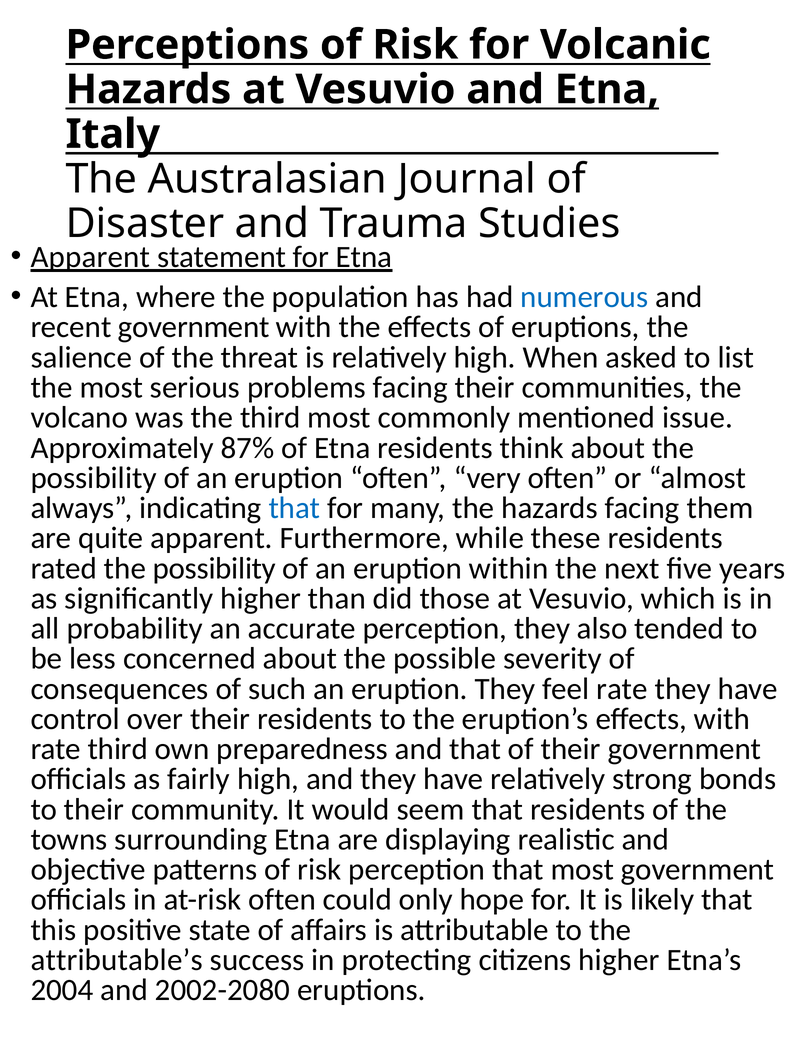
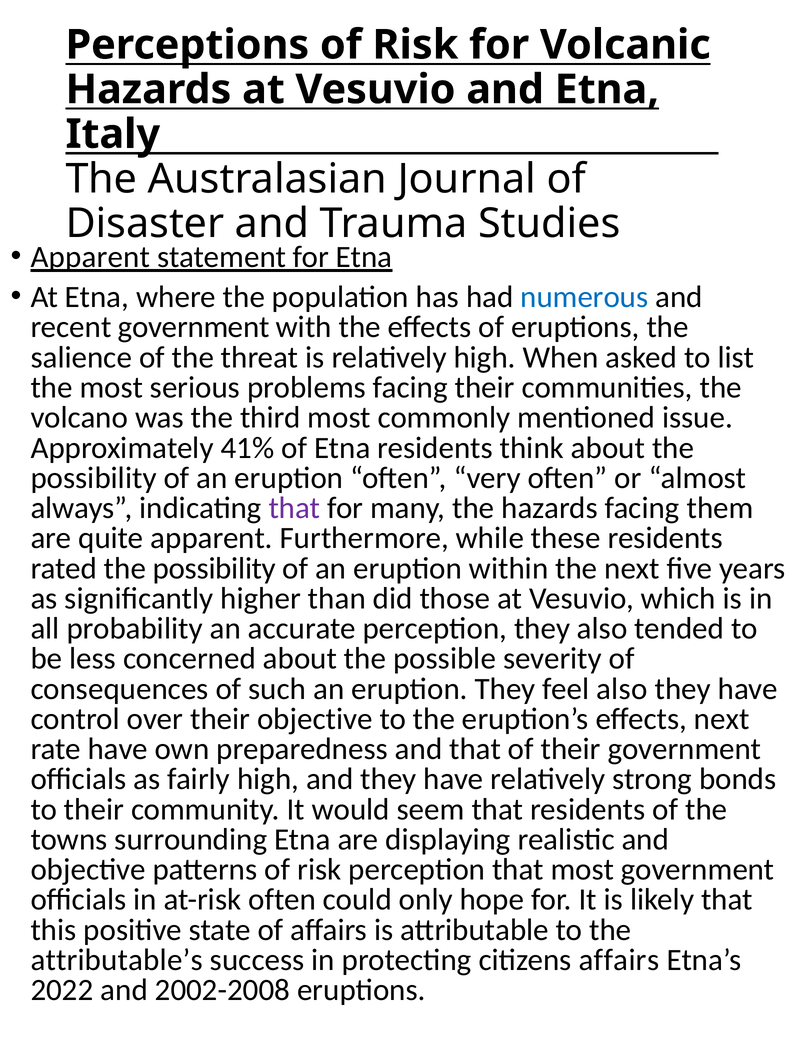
87%: 87% -> 41% (248, 448)
that colour: blue -> purple (294, 509)
feel rate: rate -> also (622, 689)
their residents: residents -> objective (315, 720)
effects with: with -> next (722, 720)
rate third: third -> have (118, 750)
citizens higher: higher -> affairs (619, 961)
2004: 2004 -> 2022 (62, 991)
2002-2080: 2002-2080 -> 2002-2008 (222, 991)
